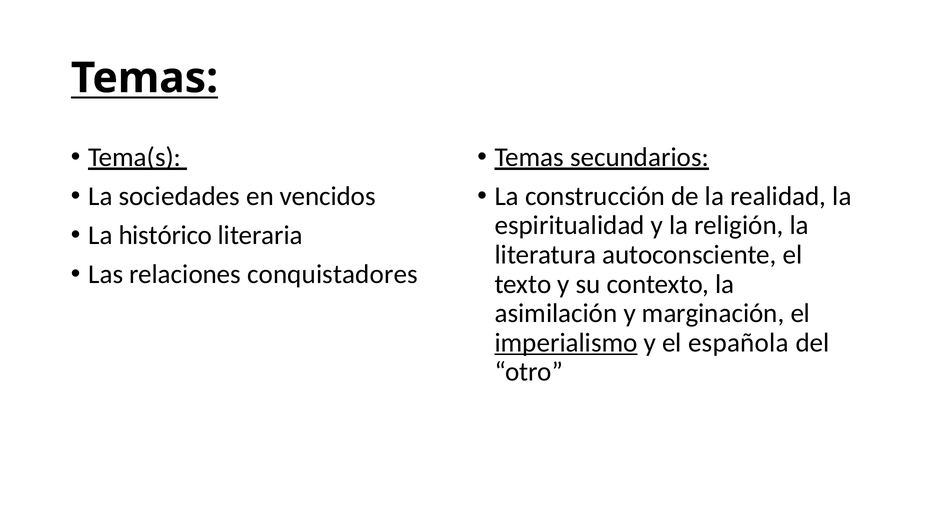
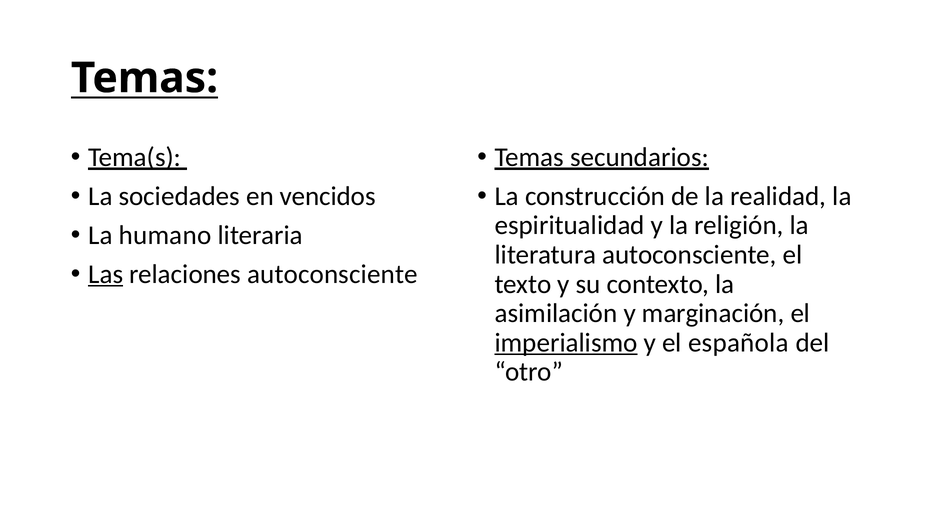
histórico: histórico -> humano (165, 235)
Las underline: none -> present (106, 274)
relaciones conquistadores: conquistadores -> autoconsciente (332, 274)
